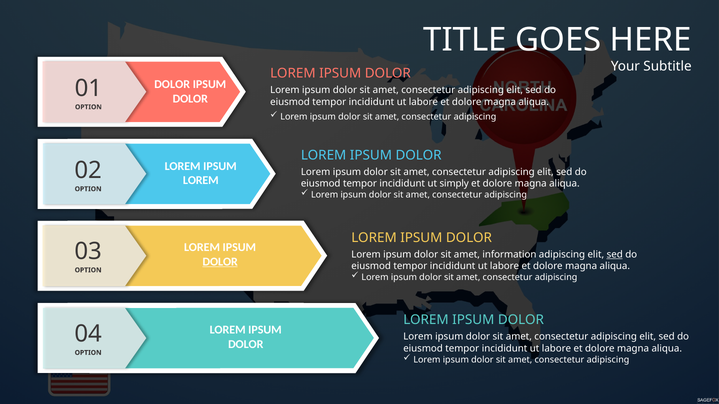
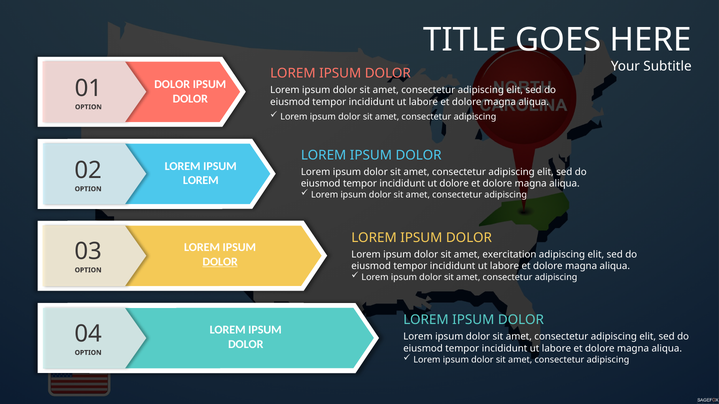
ut simply: simply -> dolore (454, 184)
information: information -> exercitation (509, 255)
sed underline: present -> none (615, 255)
